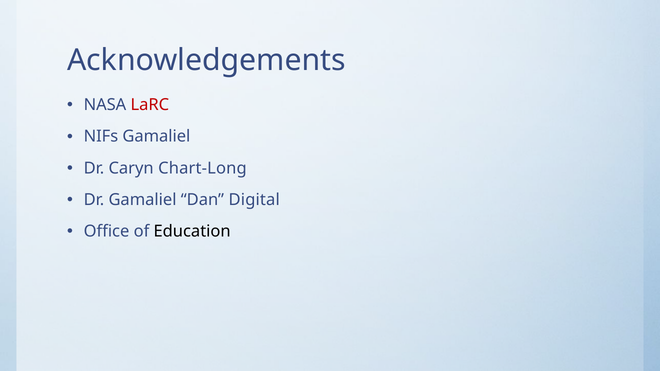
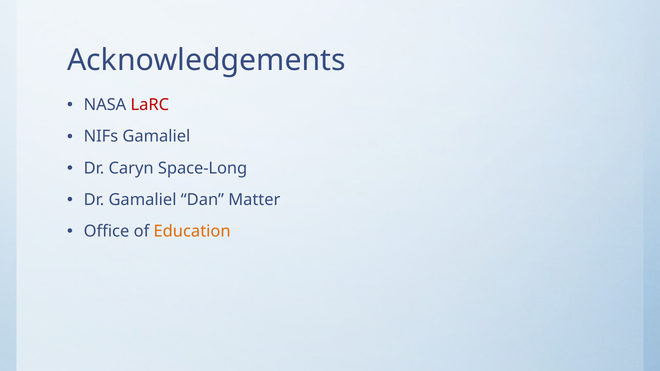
Chart-Long: Chart-Long -> Space-Long (203, 168)
Digital: Digital -> Matter (254, 200)
Education colour: black -> orange (192, 232)
